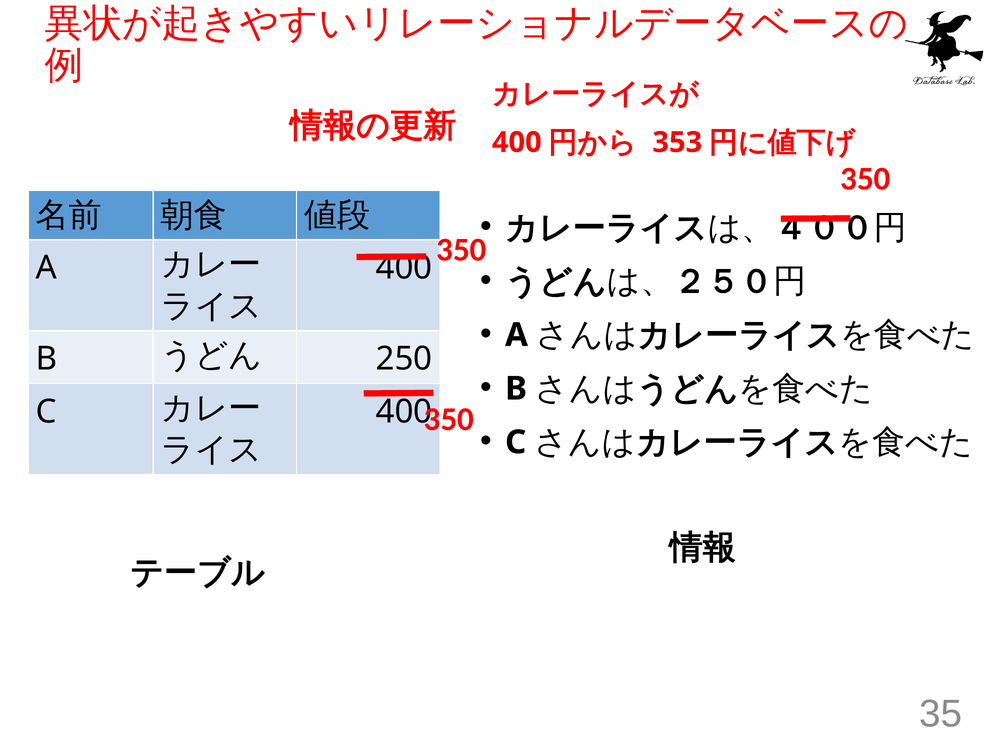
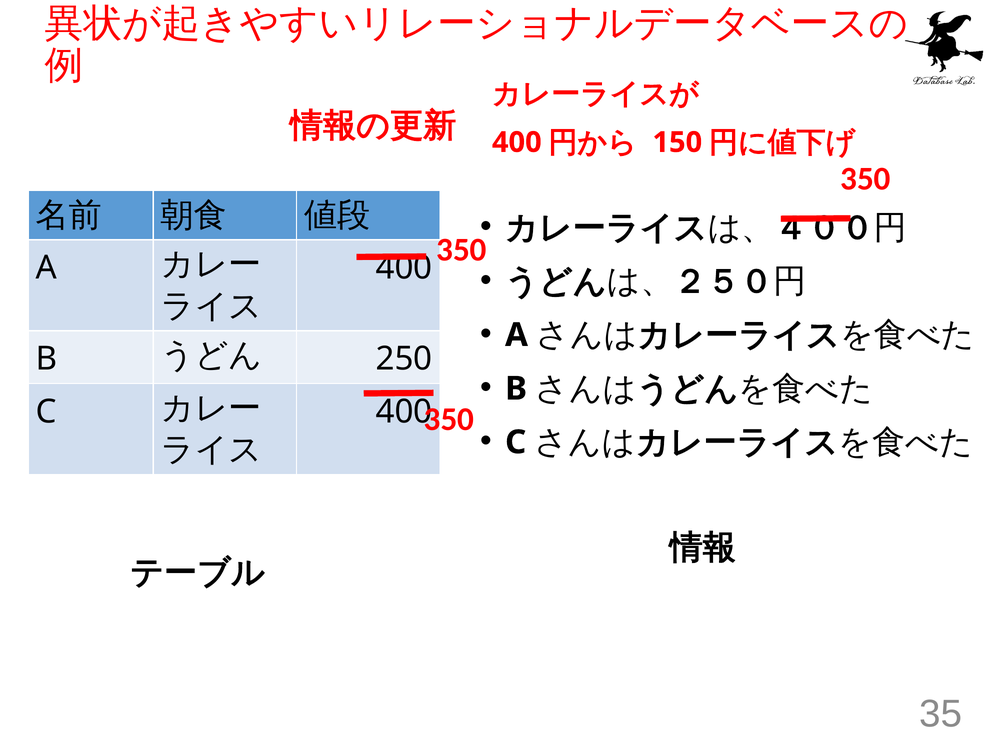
353: 353 -> 150 (677, 142)
